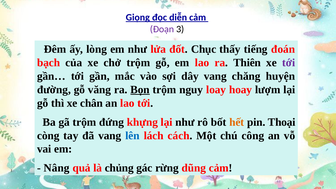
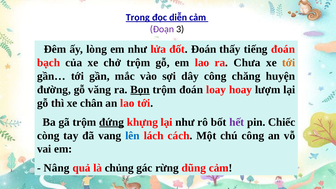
Giọng: Giọng -> Trọng (138, 17)
đốt Chục: Chục -> Đoán (204, 49)
Thiên: Thiên -> Chưa (247, 63)
tới colour: purple -> orange (289, 63)
dây vang: vang -> công (215, 76)
trộm nguy: nguy -> đoán (191, 90)
đứng underline: none -> present (112, 122)
hết colour: orange -> purple (237, 122)
Thoại: Thoại -> Chiếc (282, 122)
